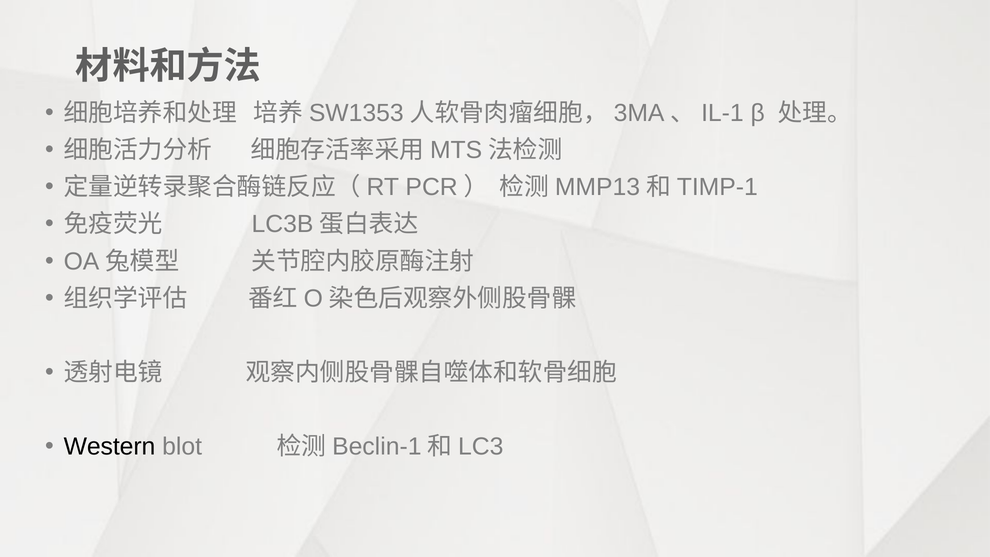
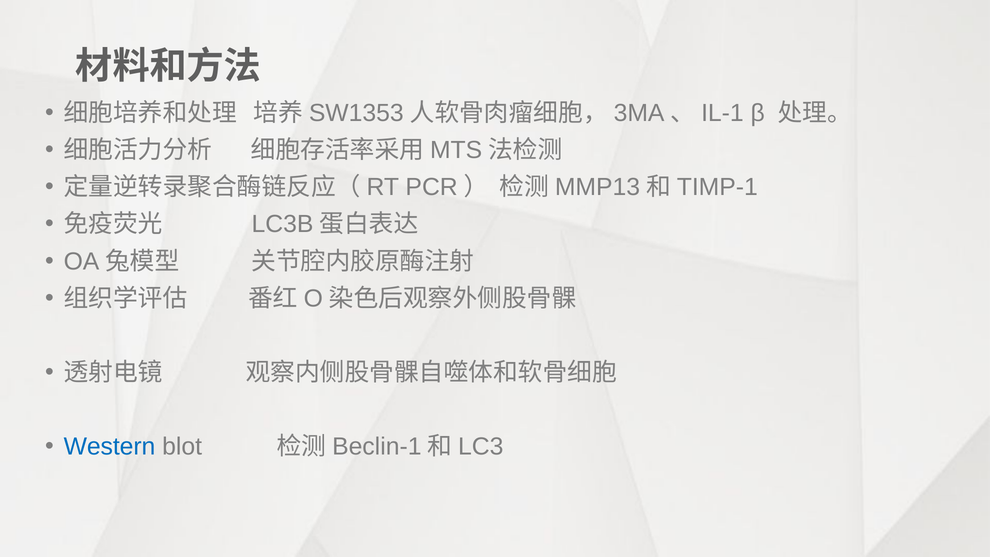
Western colour: black -> blue (109, 446)
